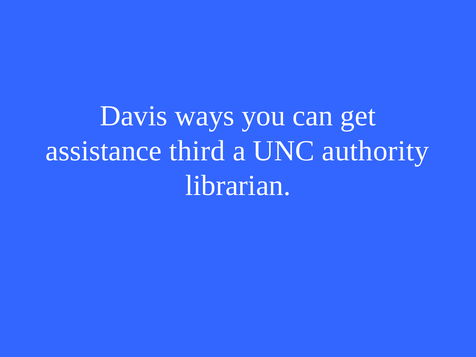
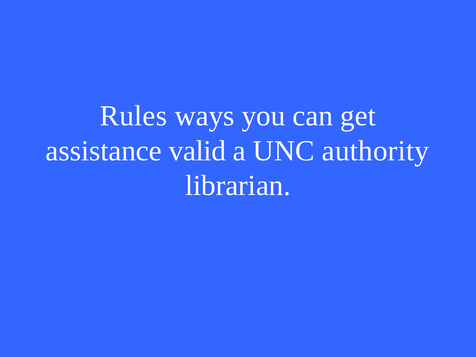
Davis: Davis -> Rules (133, 116)
third: third -> valid (197, 151)
